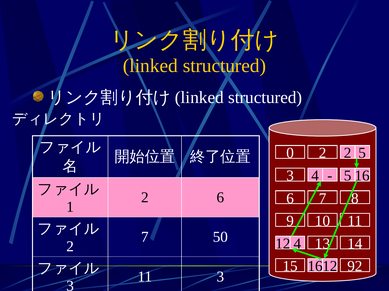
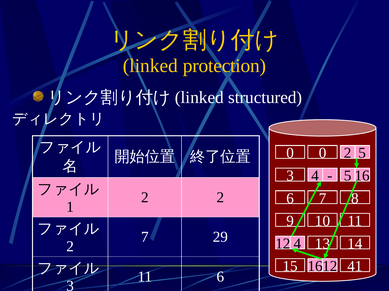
structured: structured -> protection (224, 66)
0 2: 2 -> 0 (323, 153)
2 6: 6 -> 2 (220, 198)
50: 50 -> 29 (220, 238)
92: 92 -> 41 (355, 267)
11 3: 3 -> 6 (220, 277)
